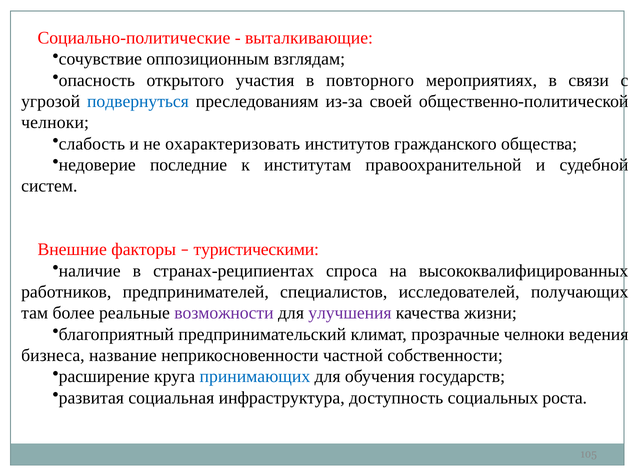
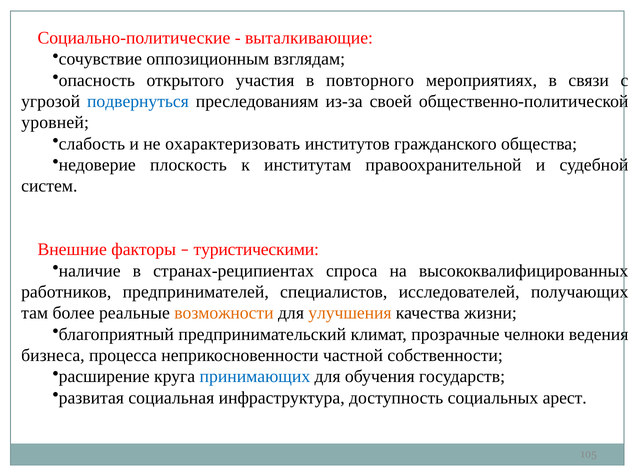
челноки: челноки -> уровней (55, 123)
последние: последние -> плоскость (188, 165)
возможности colour: purple -> orange (224, 313)
улучшения colour: purple -> orange (350, 313)
название: название -> процесса (123, 356)
роста: роста -> арест (565, 398)
